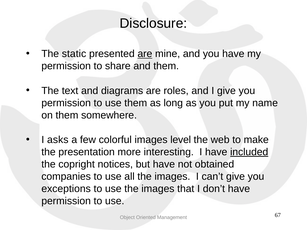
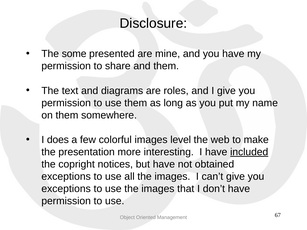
static: static -> some (74, 54)
are underline: present -> none (145, 54)
asks: asks -> does (58, 140)
companies: companies -> exceptions (66, 177)
